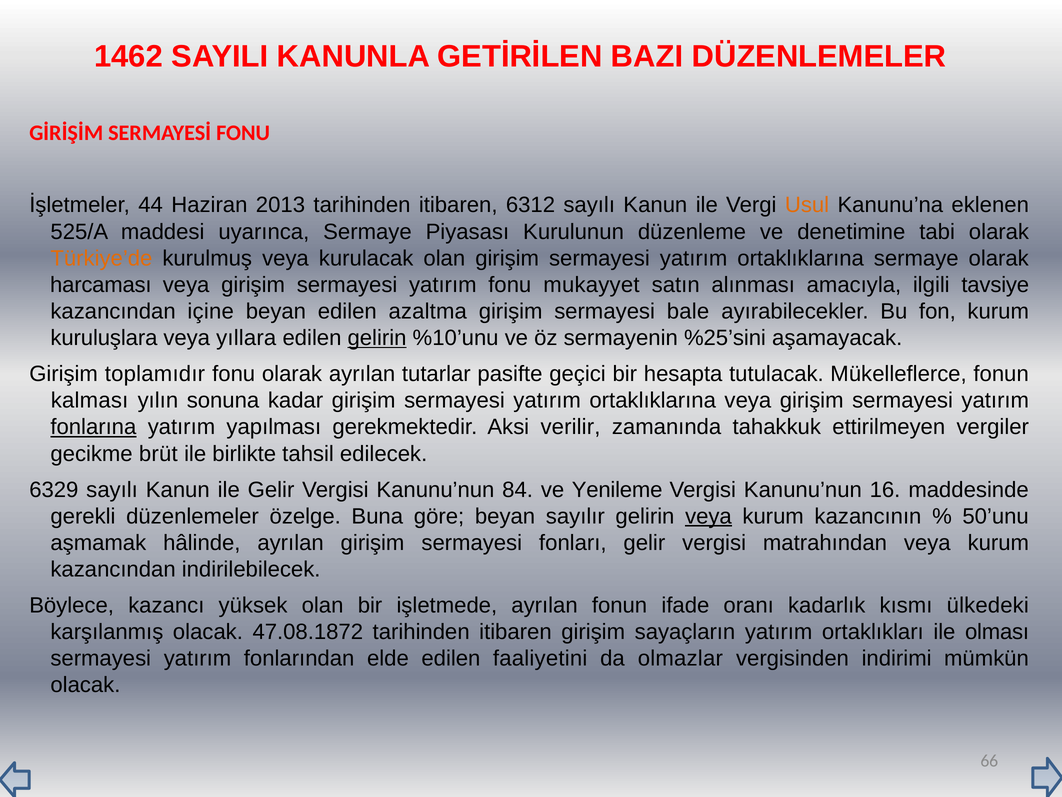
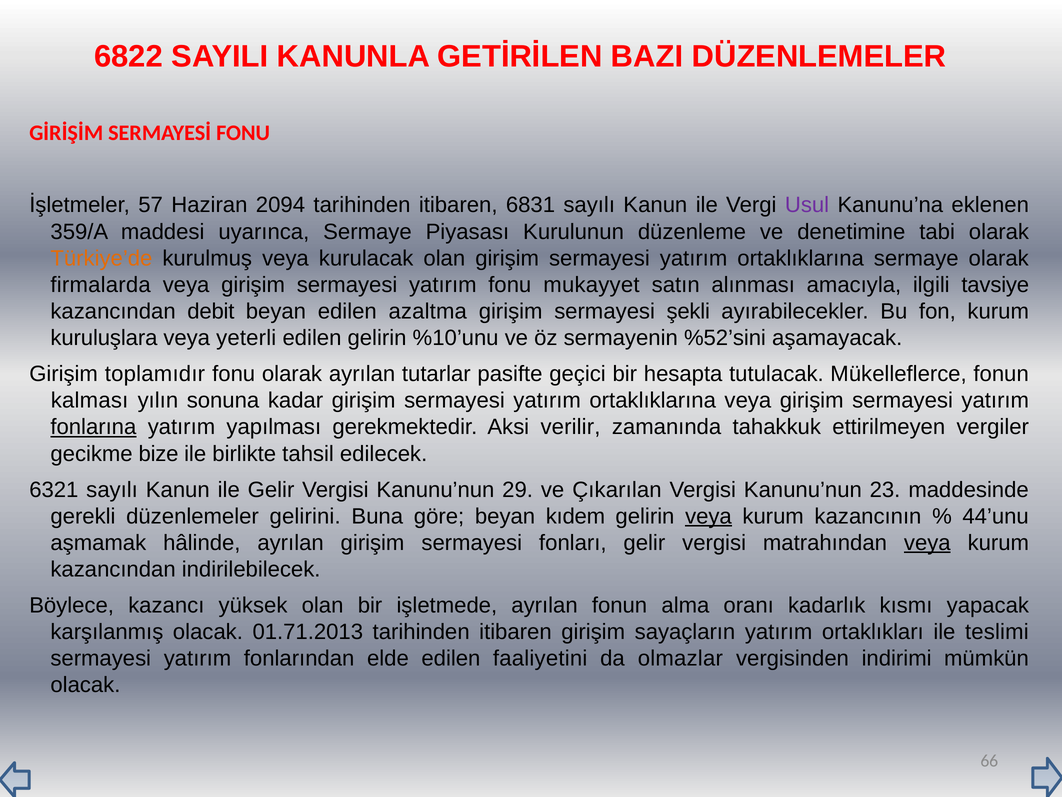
1462: 1462 -> 6822 (128, 56)
44: 44 -> 57 (151, 205)
2013: 2013 -> 2094 (280, 205)
6312: 6312 -> 6831 (530, 205)
Usul colour: orange -> purple (807, 205)
525/A: 525/A -> 359/A (79, 232)
harcaması: harcaması -> firmalarda (101, 285)
içine: içine -> debit (211, 311)
bale: bale -> şekli (688, 311)
yıllara: yıllara -> yeterli (246, 338)
gelirin underline: present -> none (377, 338)
%25’sini: %25’sini -> %52’sini (725, 338)
brüt: brüt -> bize (159, 453)
6329: 6329 -> 6321 (54, 489)
84: 84 -> 29 (518, 489)
Yenileme: Yenileme -> Çıkarılan (617, 489)
16: 16 -> 23 (885, 489)
özelge: özelge -> gelirini (305, 516)
sayılır: sayılır -> kıdem (575, 516)
50’unu: 50’unu -> 44’unu (996, 516)
veya underline: none -> present (927, 543)
ifade: ifade -> alma (685, 605)
ülkedeki: ülkedeki -> yapacak (988, 605)
47.08.1872: 47.08.1872 -> 01.71.2013 (308, 632)
olması: olması -> teslimi (997, 632)
